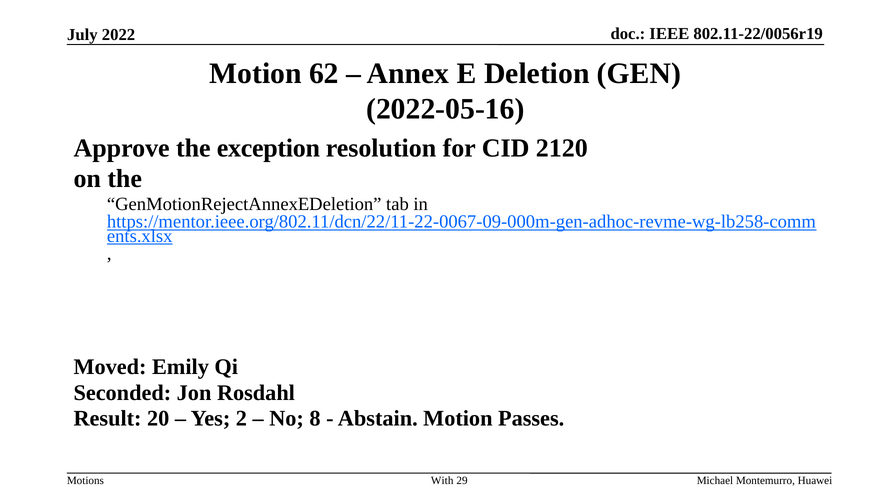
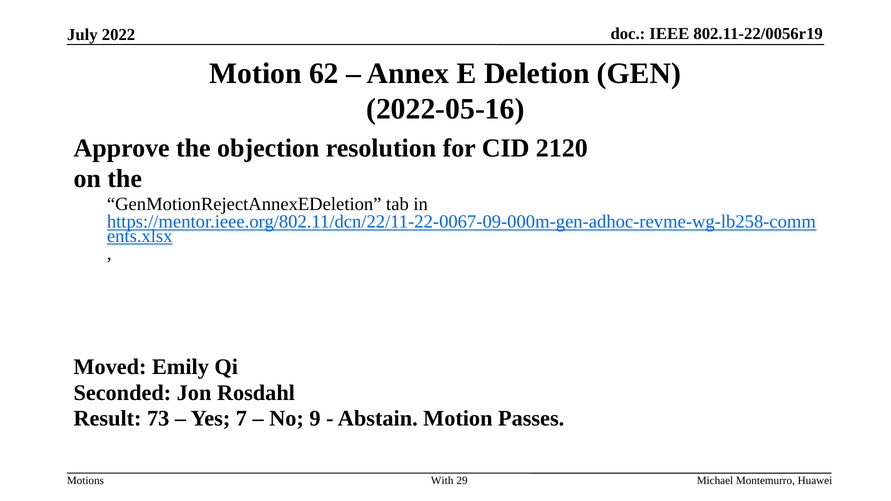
exception: exception -> objection (268, 148)
20: 20 -> 73 (158, 419)
2: 2 -> 7 (241, 419)
8: 8 -> 9 (315, 419)
